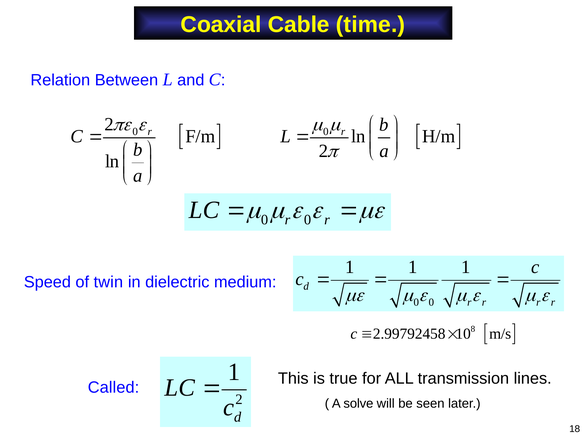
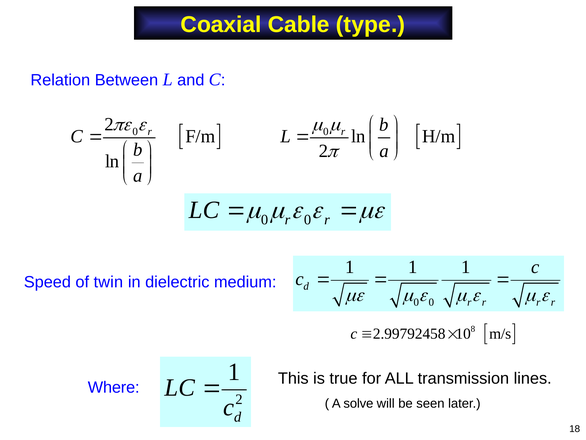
time: time -> type (371, 24)
Called: Called -> Where (114, 387)
